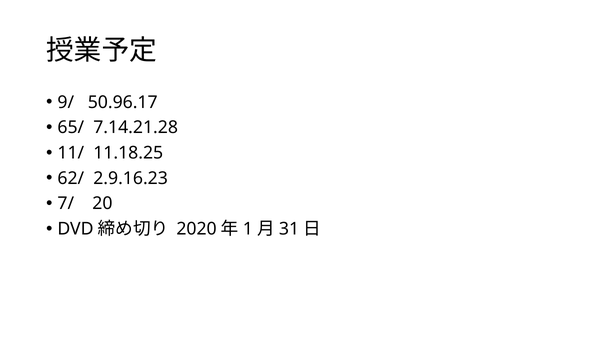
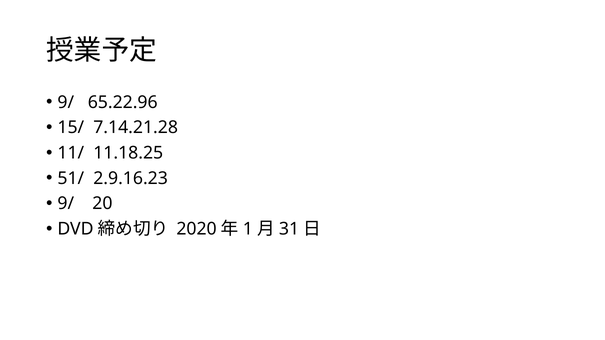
50.96.17: 50.96.17 -> 65.22.96 (123, 102)
65/: 65/ -> 15/ (71, 128)
62/: 62/ -> 51/ (71, 178)
7/: 7/ -> 9/ (66, 204)
